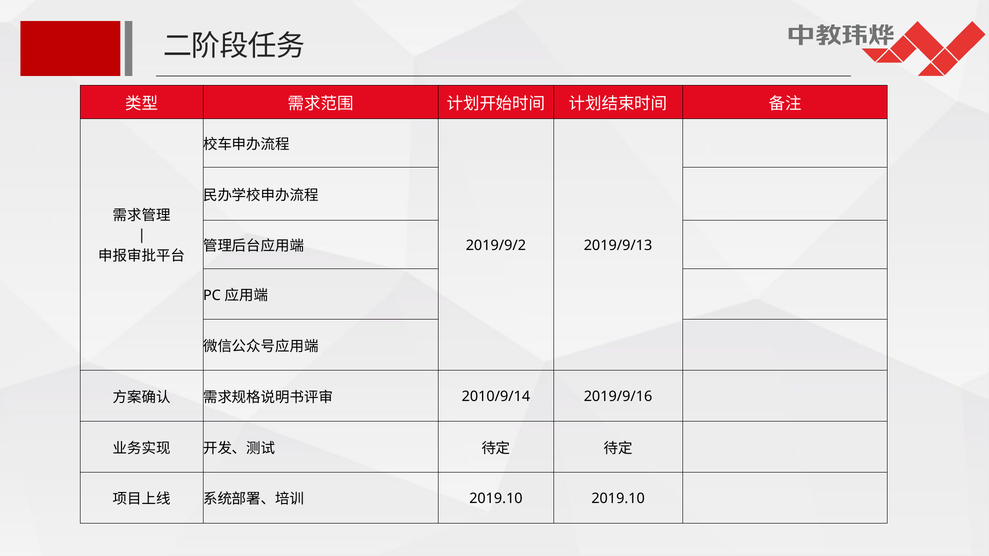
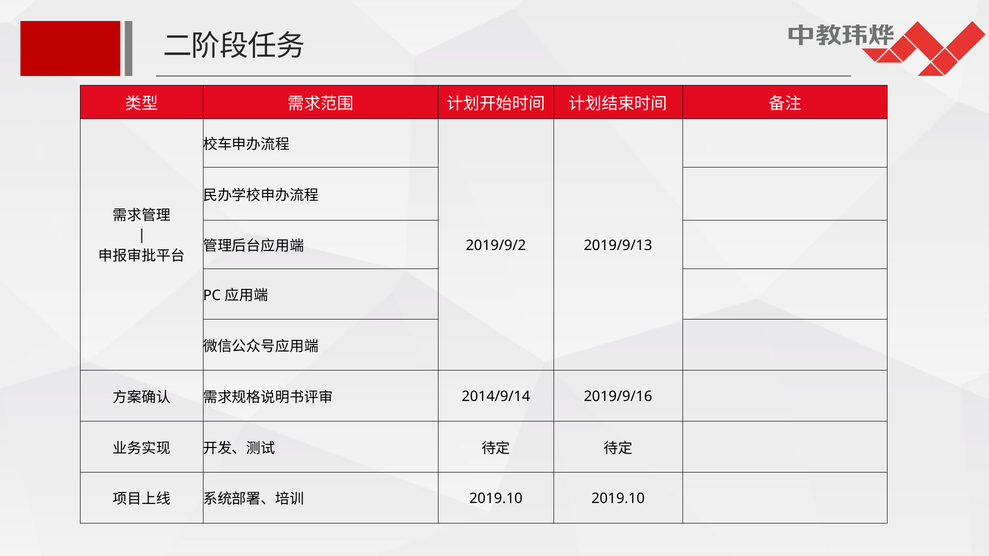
2010/9/14: 2010/9/14 -> 2014/9/14 (496, 397)
